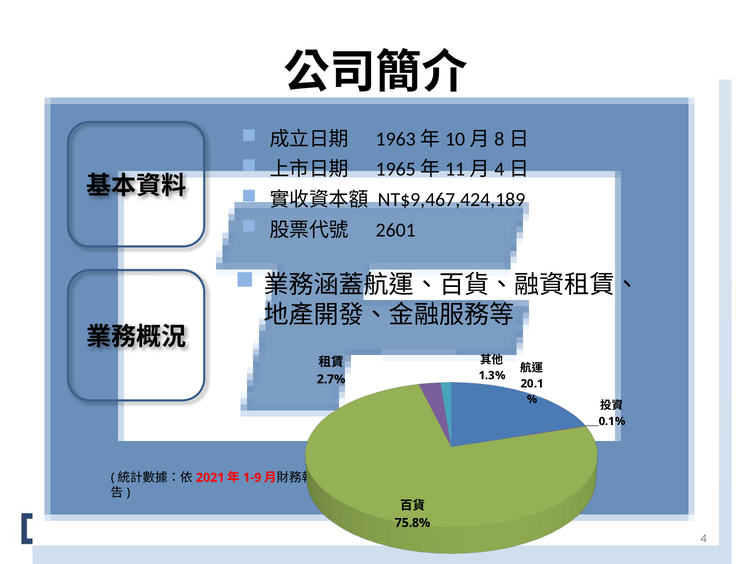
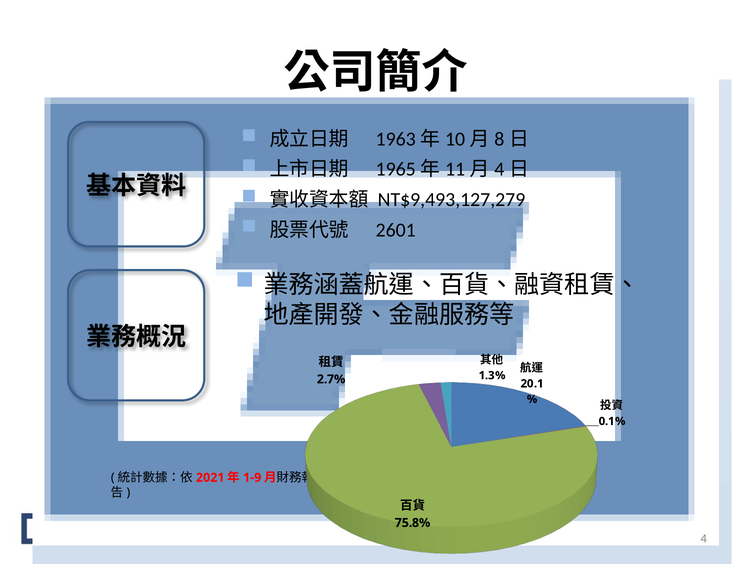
NT$9,467,424,189: NT$9,467,424,189 -> NT$9,493,127,279 (452, 200)
